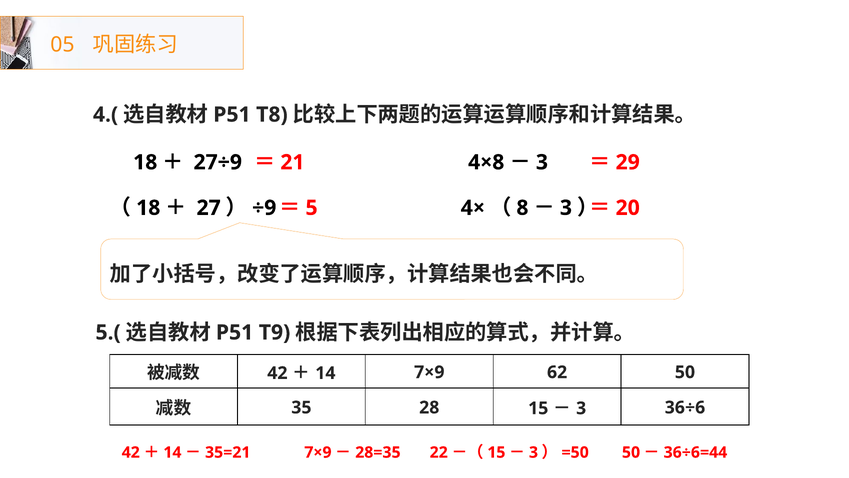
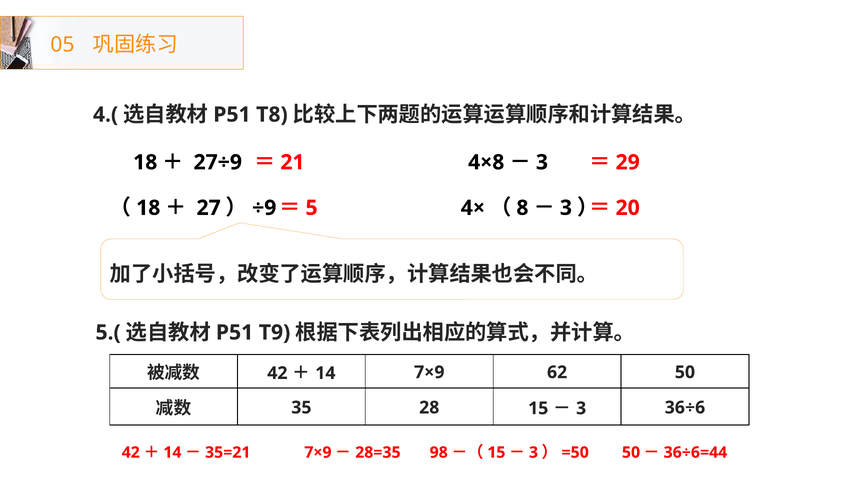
22: 22 -> 98 (439, 452)
